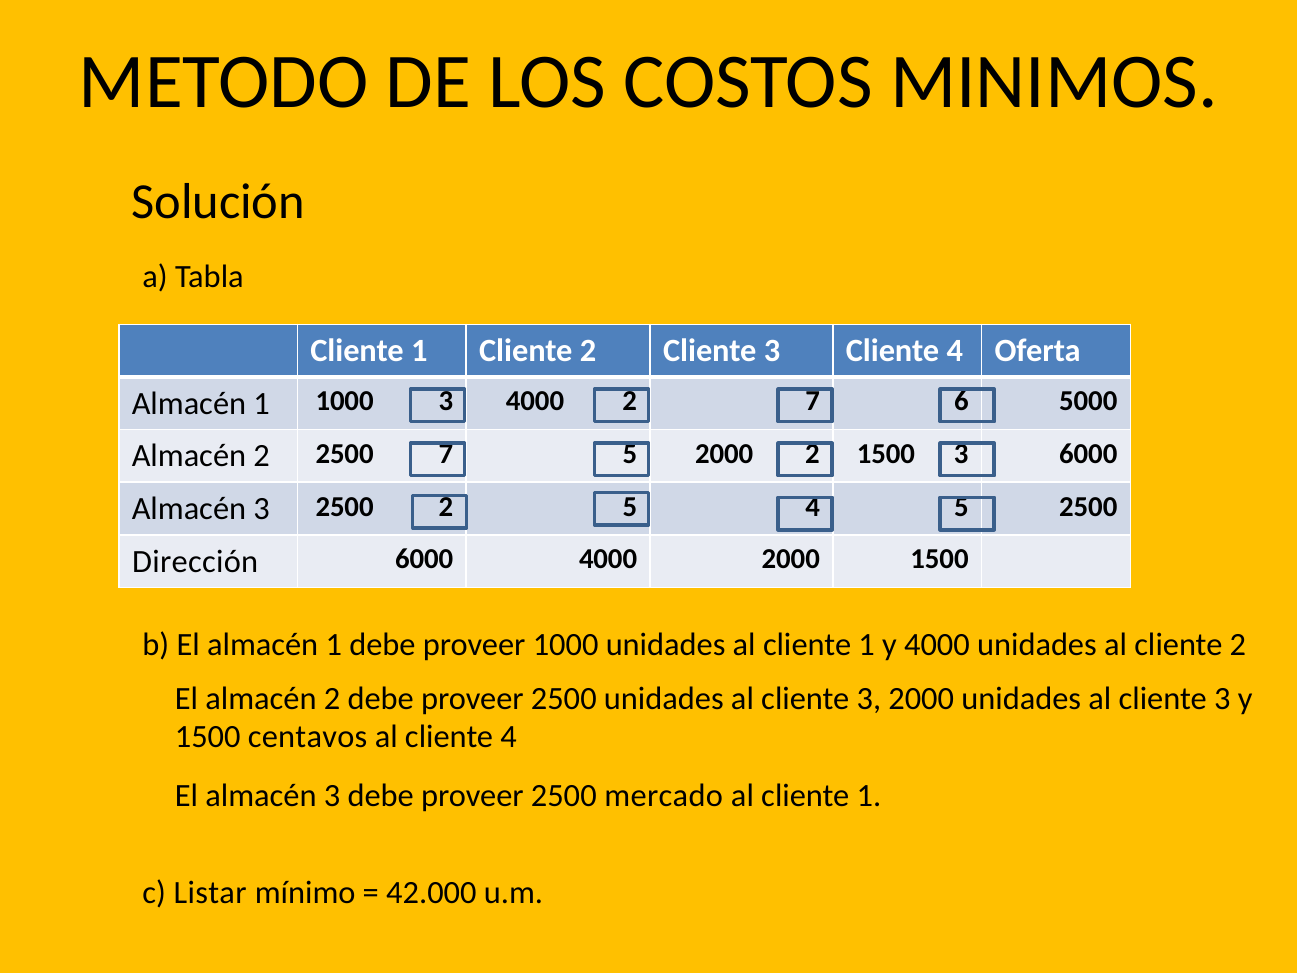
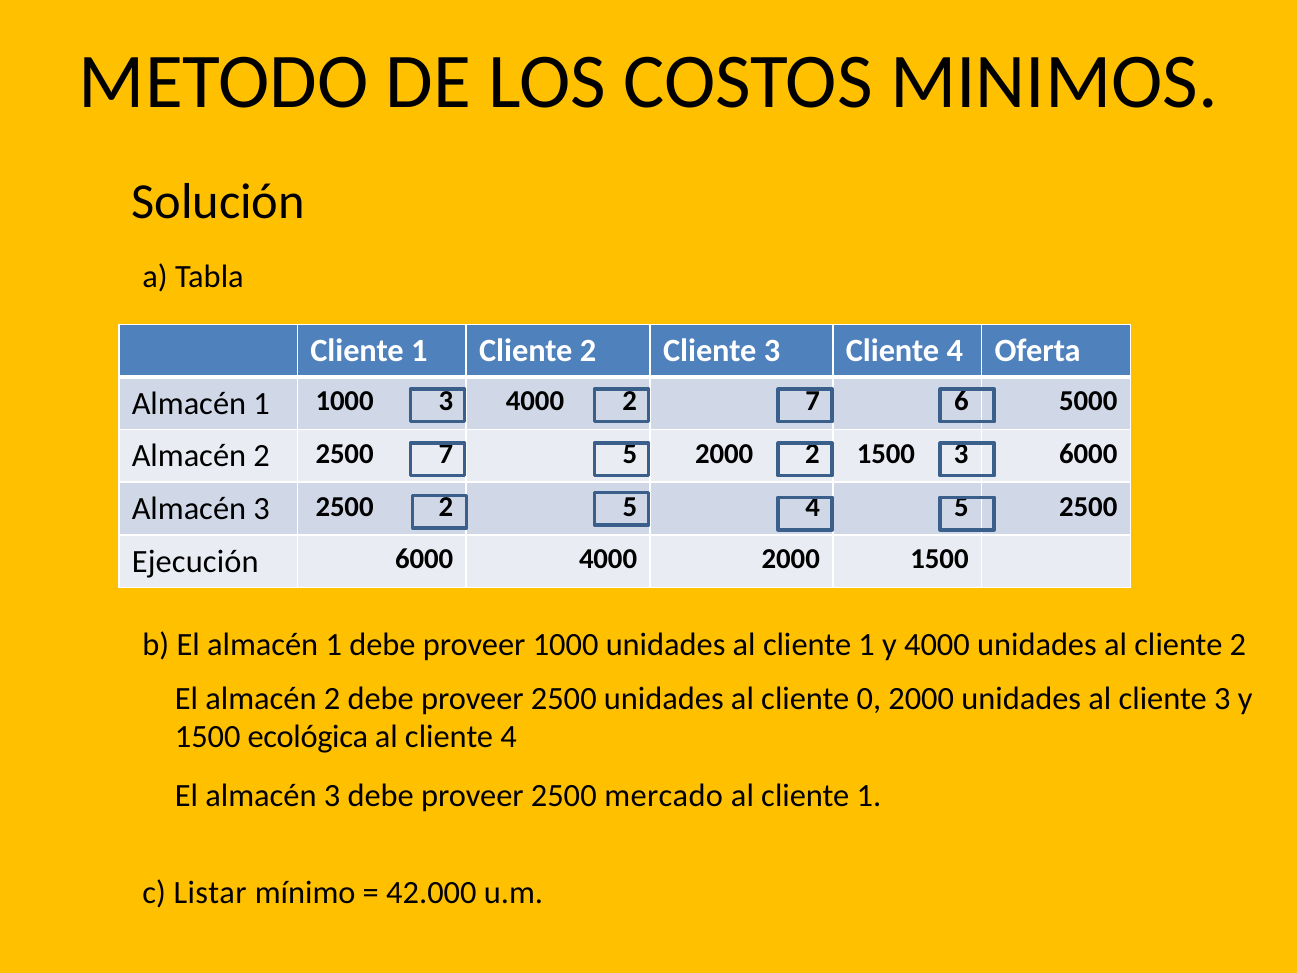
Dirección: Dirección -> Ejecución (195, 561)
3: 3 -> 0 (869, 698)
centavos: centavos -> ecológica (308, 737)
